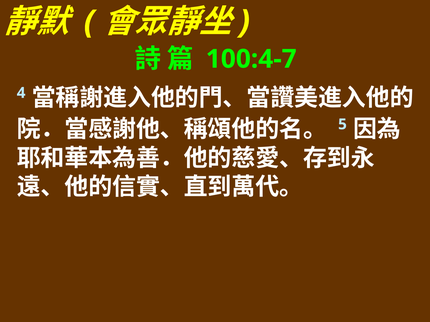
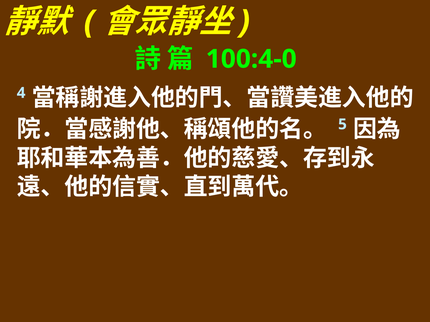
100:4-7: 100:4-7 -> 100:4-0 (251, 59)
